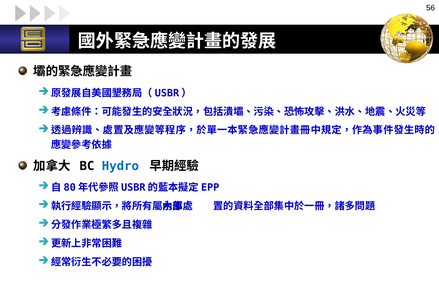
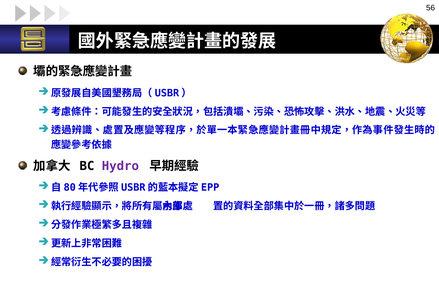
Hydro colour: blue -> purple (120, 166)
